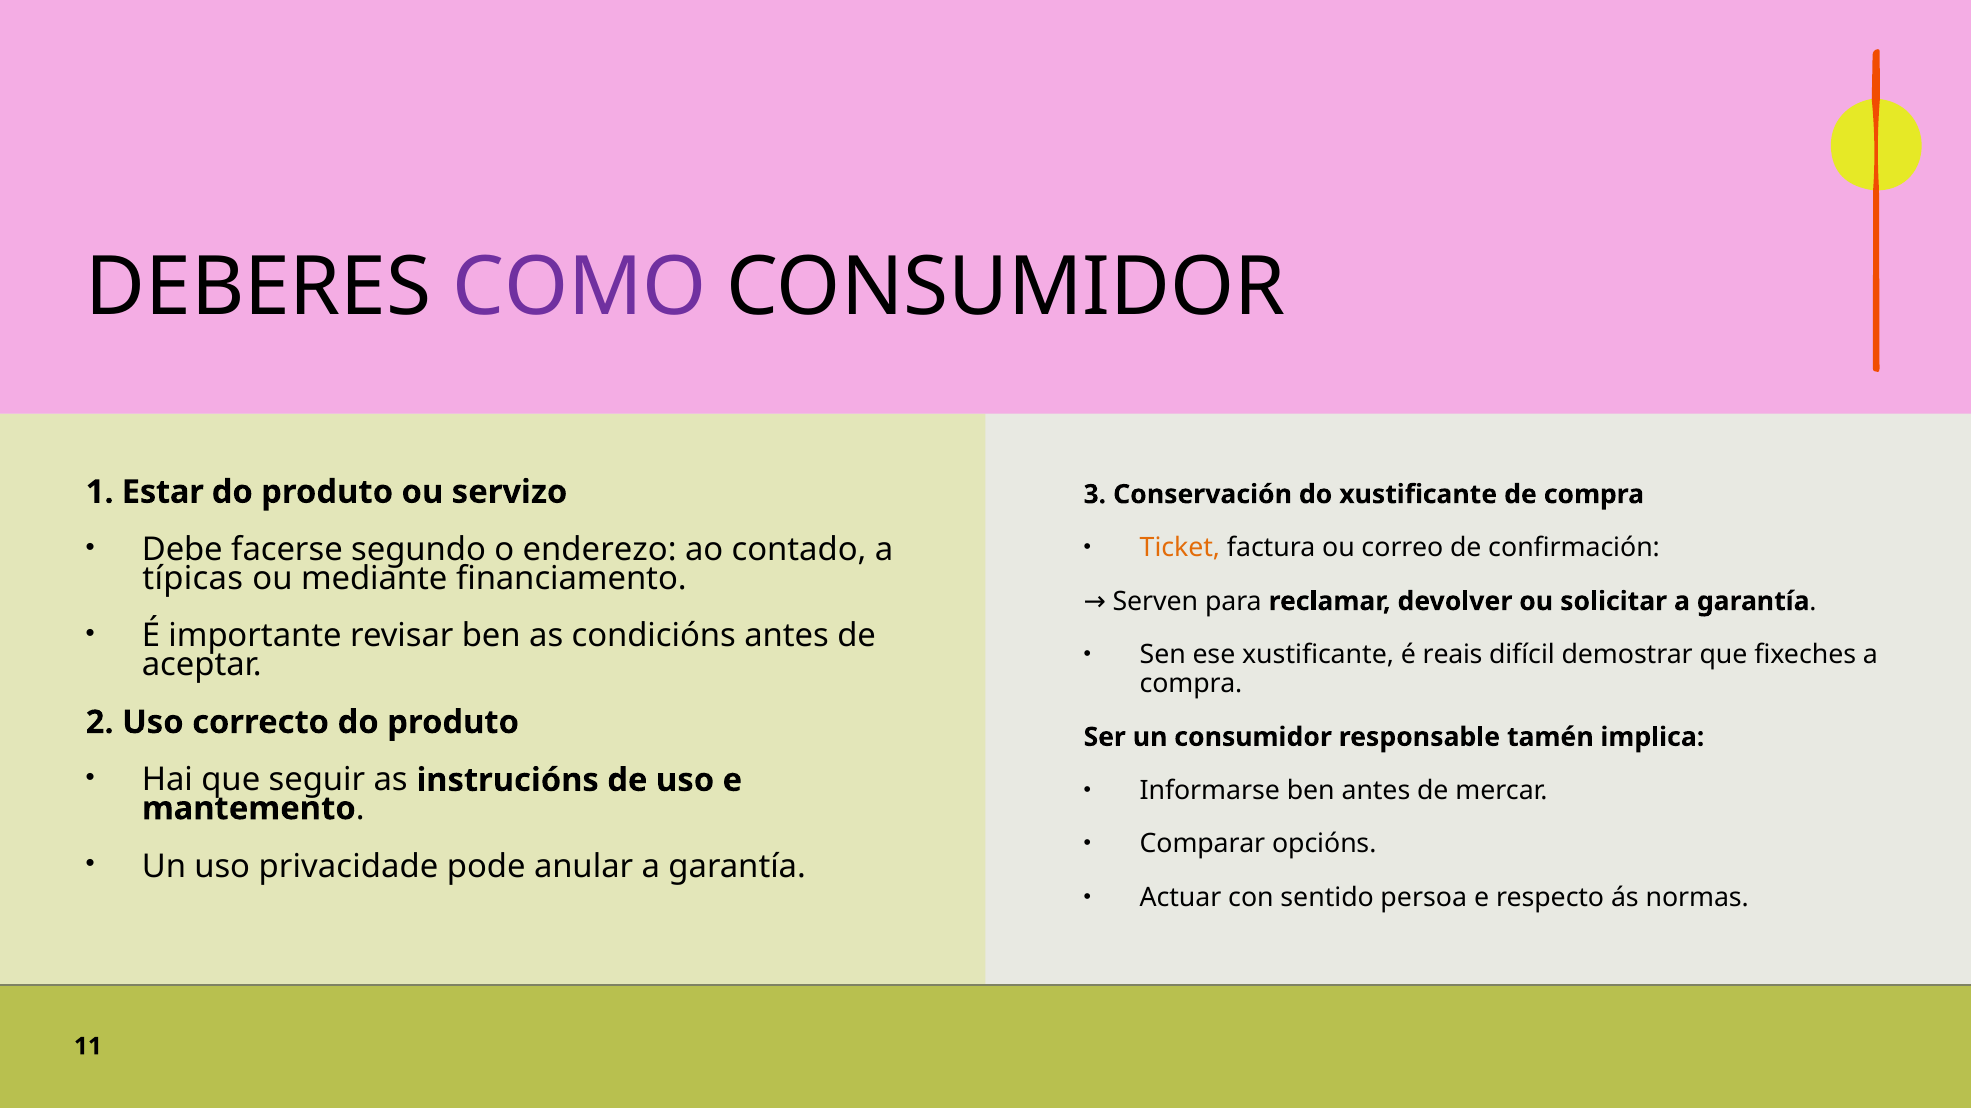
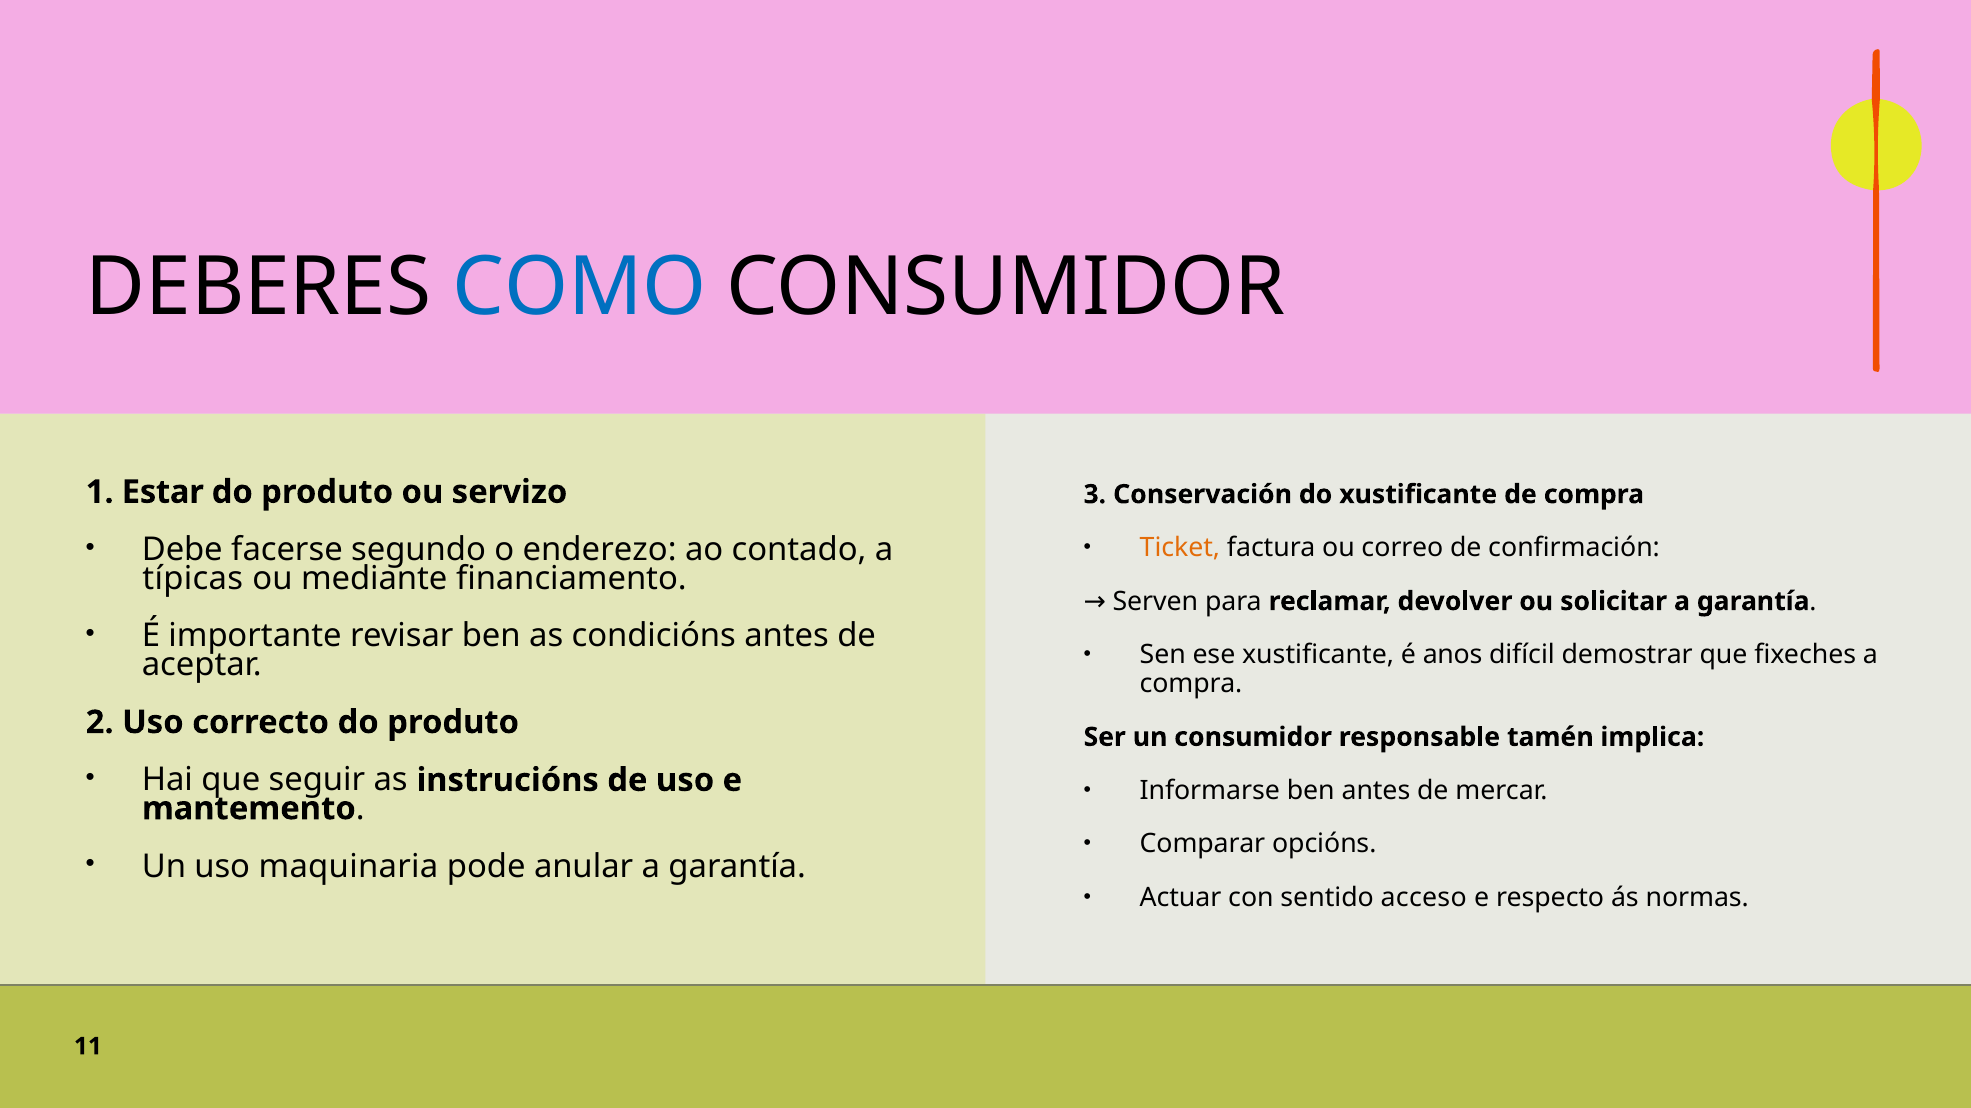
COMO colour: purple -> blue (580, 288)
reais: reais -> anos (1453, 655)
privacidade: privacidade -> maquinaria (348, 867)
persoa: persoa -> acceso (1424, 898)
